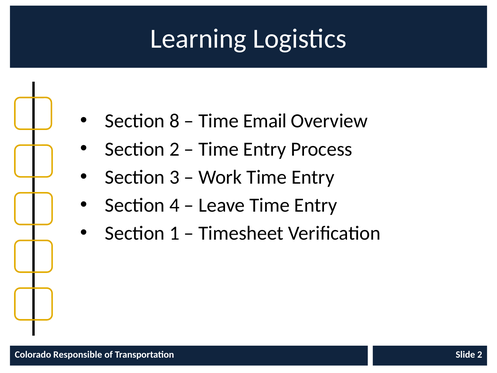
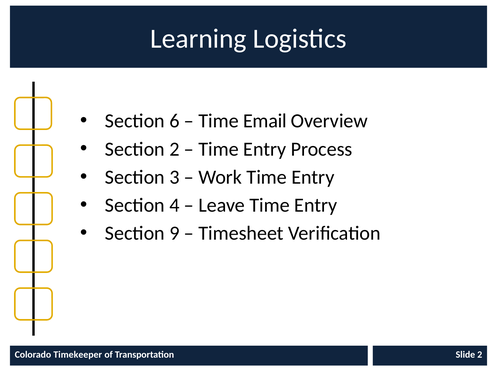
8: 8 -> 6 (174, 121)
1: 1 -> 9 (174, 233)
Responsible: Responsible -> Timekeeper (78, 354)
